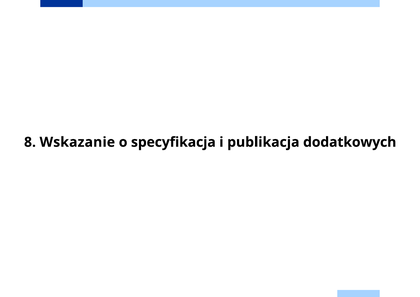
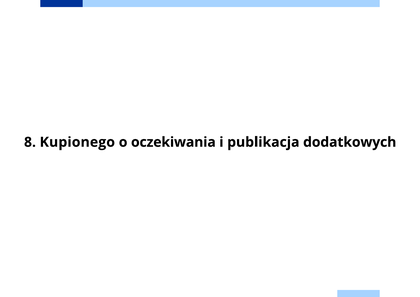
Wskazanie: Wskazanie -> Kupionego (77, 142)
specyfikacja: specyfikacja -> oczekiwania (173, 142)
